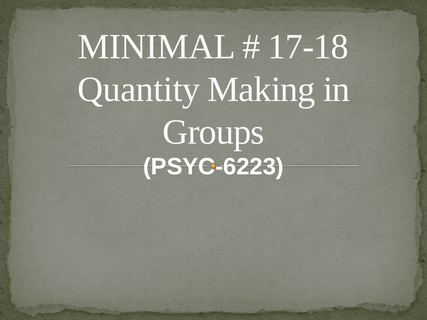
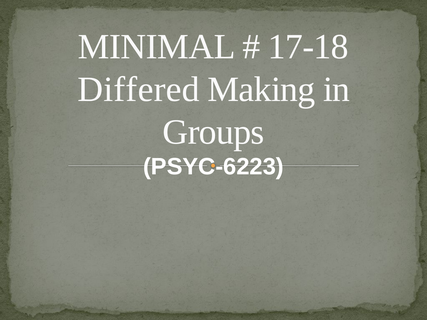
Quantity: Quantity -> Differed (139, 89)
